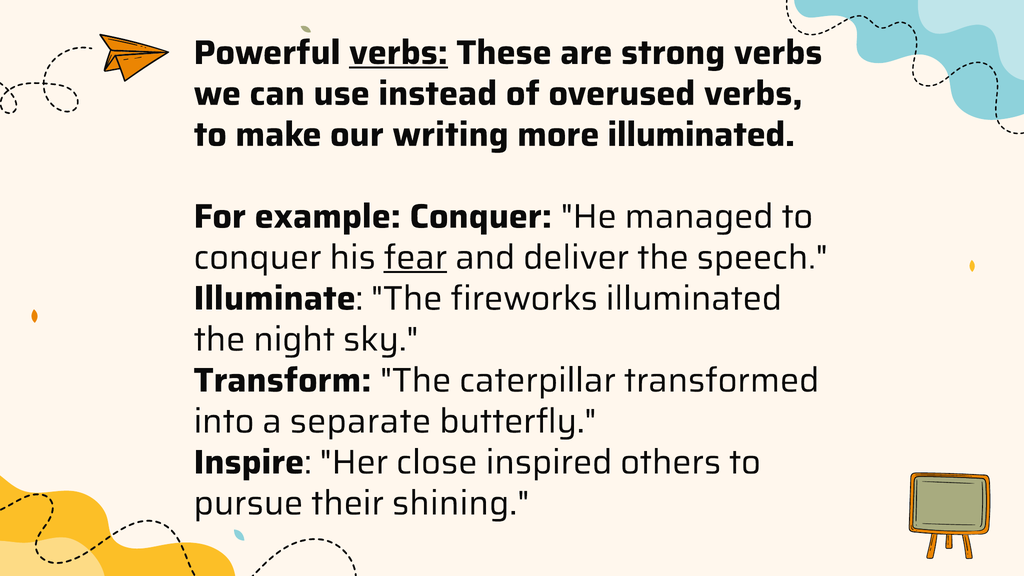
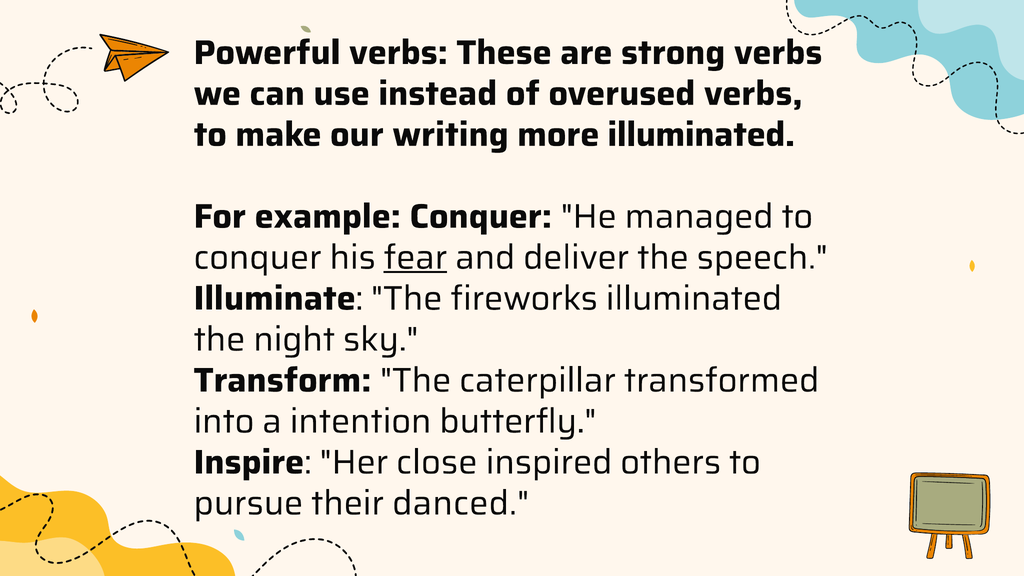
verbs underline: present -> none (398, 53)
separate: separate -> intention (361, 421)
shining: shining -> danced (461, 503)
